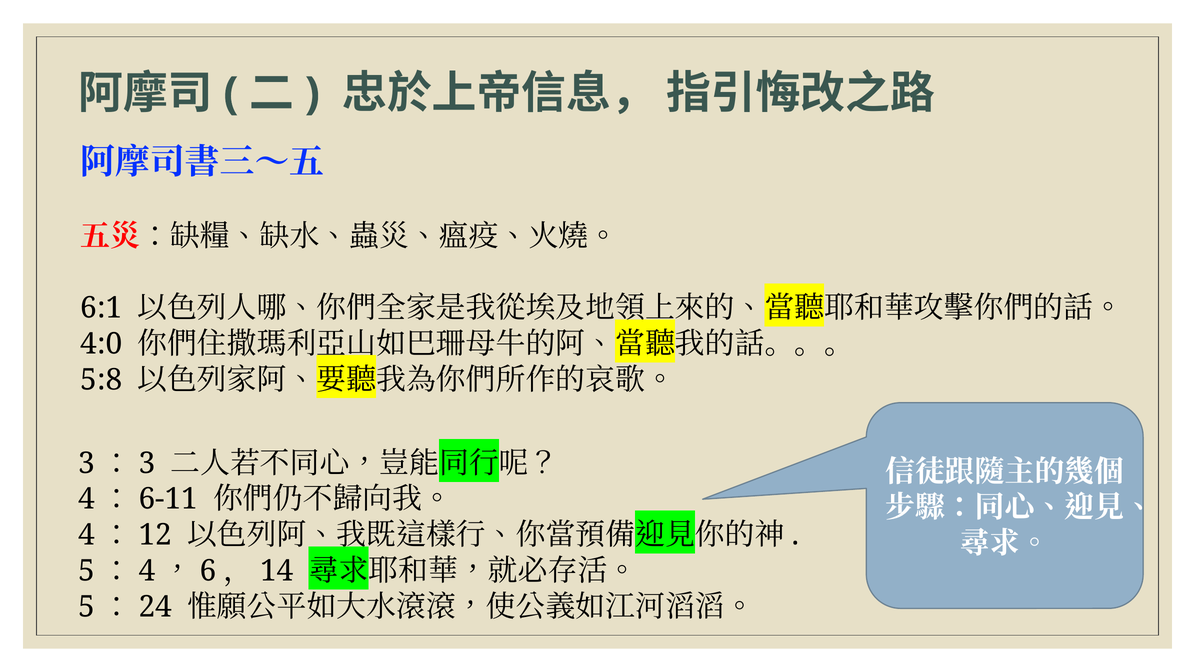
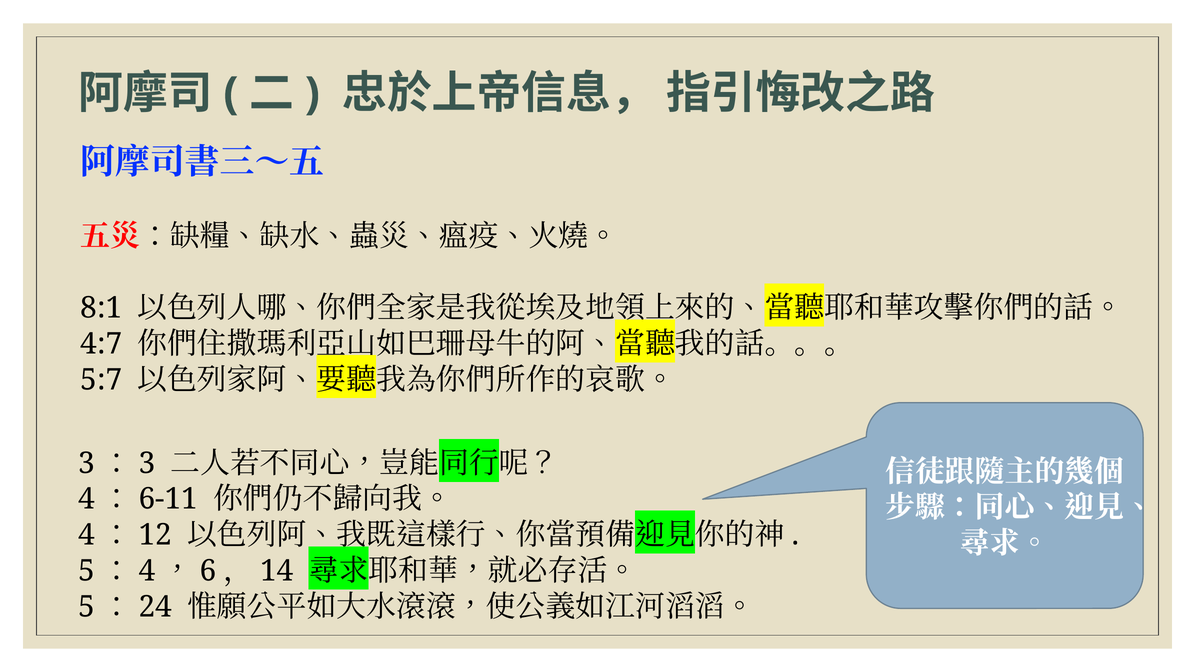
6:1: 6:1 -> 8:1 (101, 308)
4:0: 4:0 -> 4:7 (101, 344)
5:8: 5:8 -> 5:7 (101, 380)
